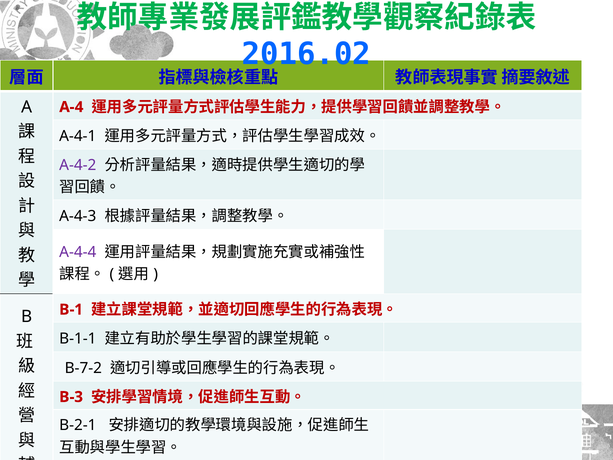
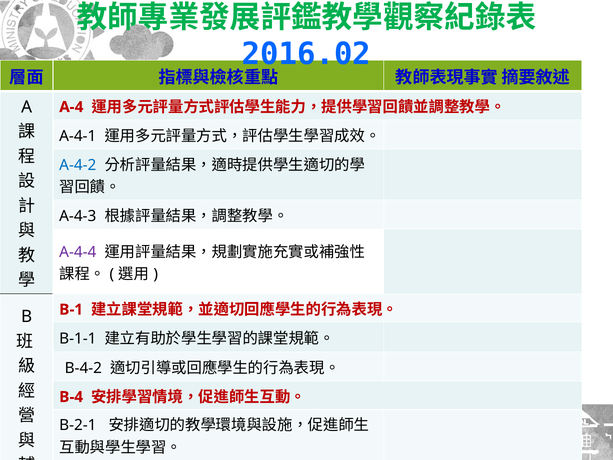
A-4-2 colour: purple -> blue (78, 165)
B-7-2: B-7-2 -> B-4-2 (83, 368)
B-3: B-3 -> B-4 (71, 397)
